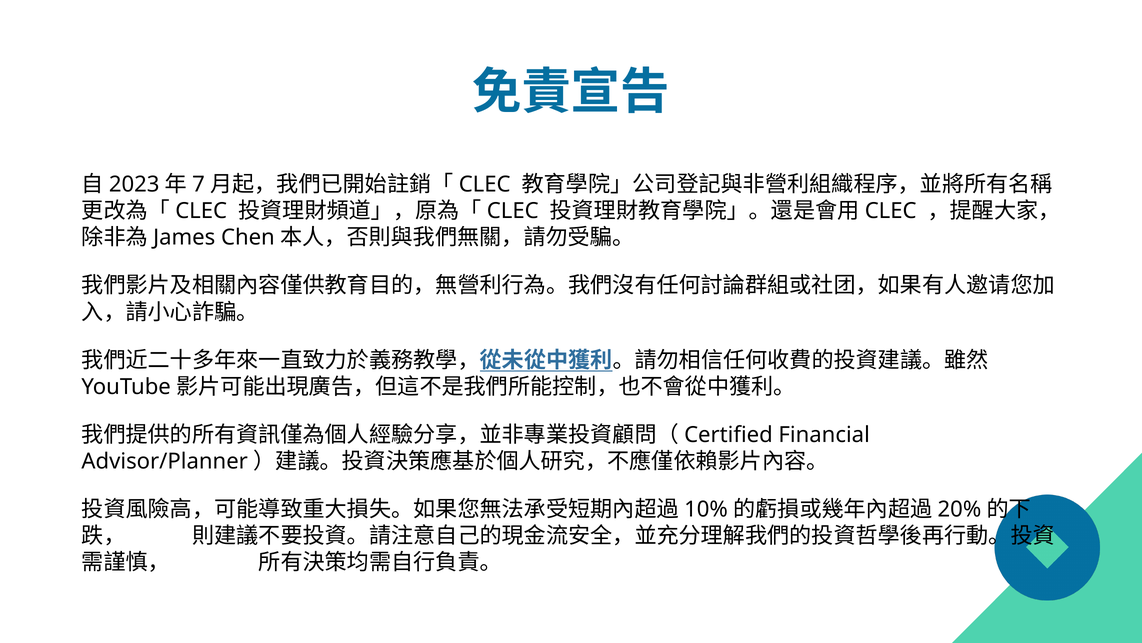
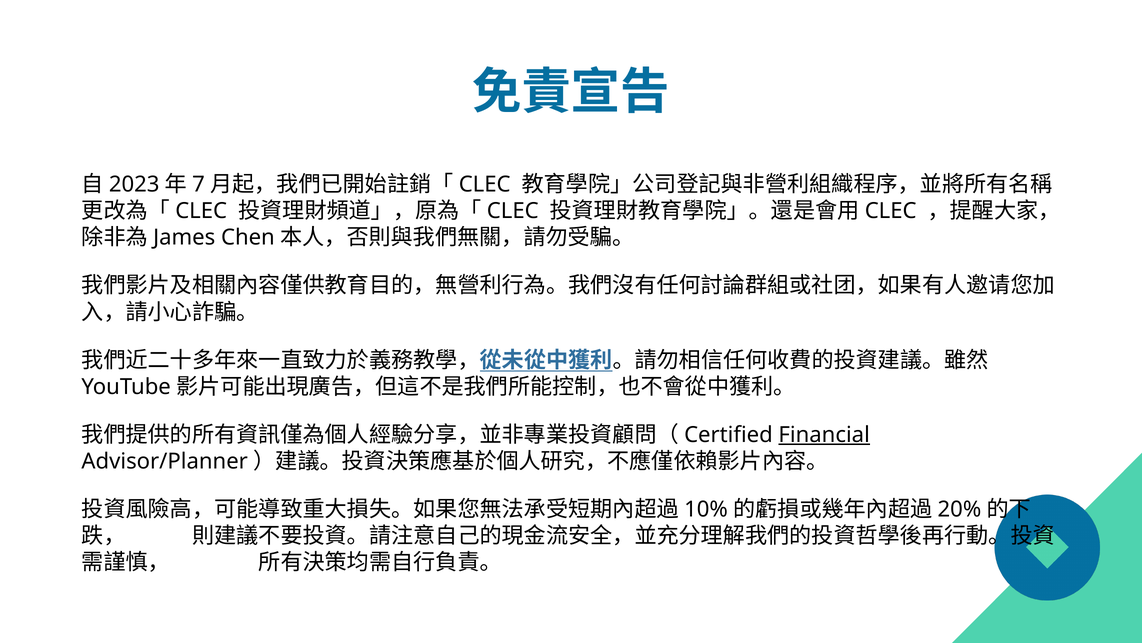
Financial underline: none -> present (824, 434)
